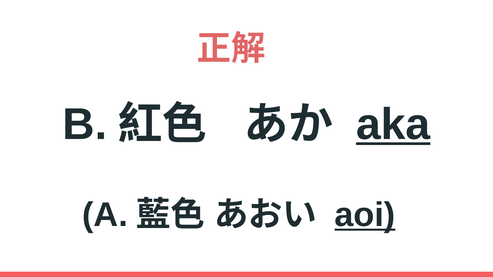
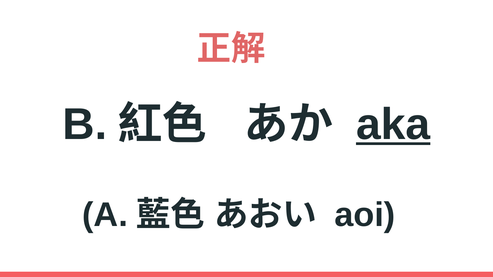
aoi underline: present -> none (365, 215)
